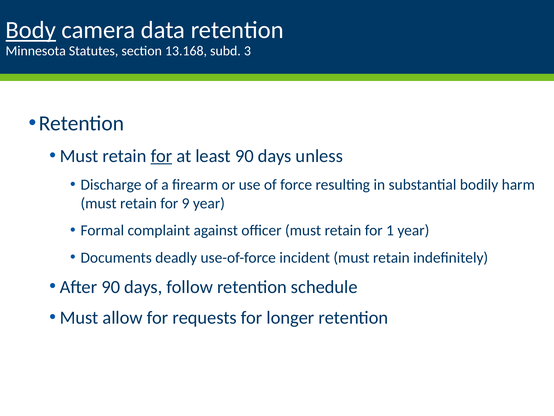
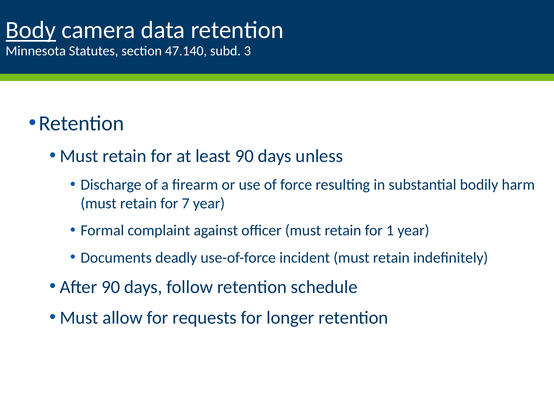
13.168: 13.168 -> 47.140 (186, 51)
for underline: present -> none (161, 156)
9: 9 -> 7 (186, 203)
